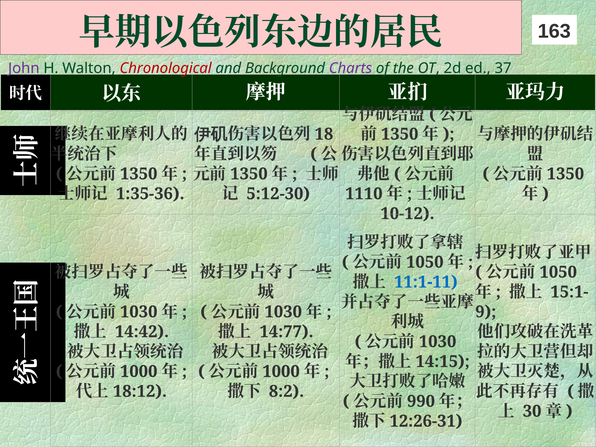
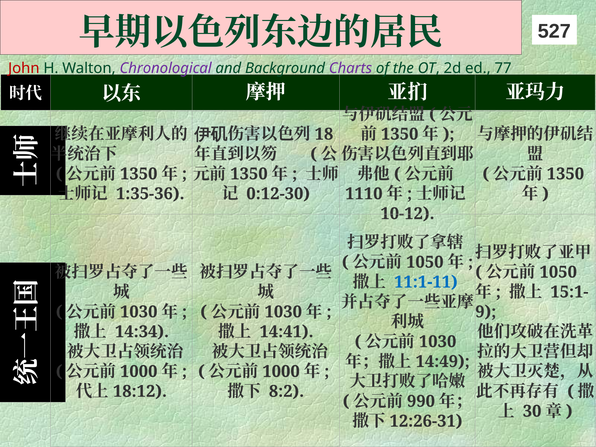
163: 163 -> 527 (554, 31)
John colour: purple -> red (24, 68)
Chronological colour: red -> purple (166, 68)
37: 37 -> 77 (503, 68)
5:12-30: 5:12-30 -> 0:12-30 (278, 194)
14:42: 14:42 -> 14:34 (142, 332)
14:77: 14:77 -> 14:41 (286, 332)
14:15: 14:15 -> 14:49 (443, 362)
